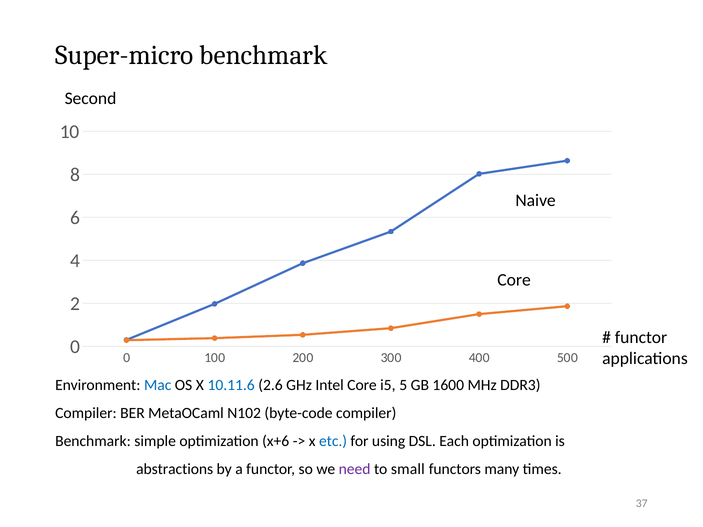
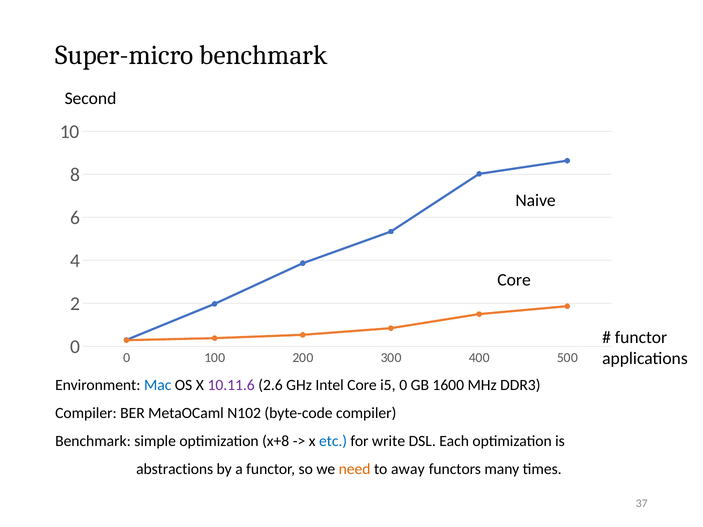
10.11.6 colour: blue -> purple (231, 385)
i5 5: 5 -> 0 (403, 385)
x+6: x+6 -> x+8 (276, 441)
using: using -> write (389, 441)
need colour: purple -> orange (355, 469)
small: small -> away (408, 469)
